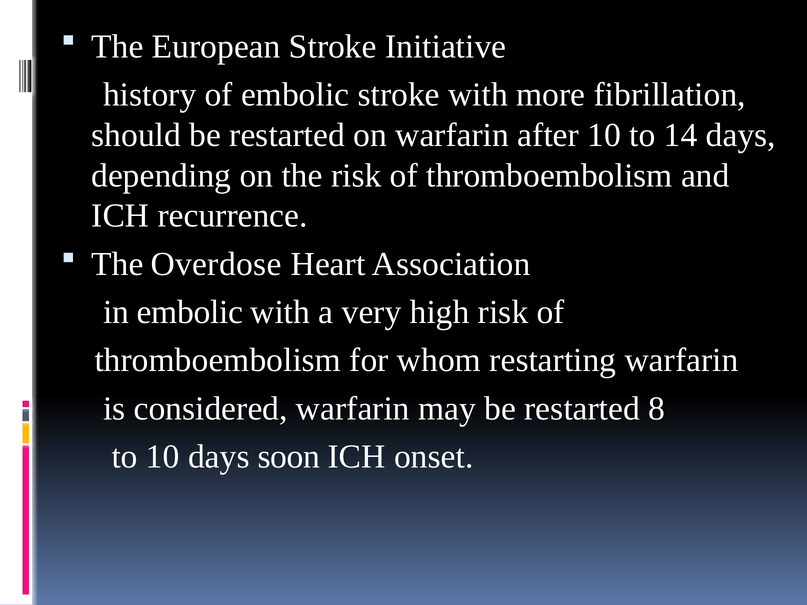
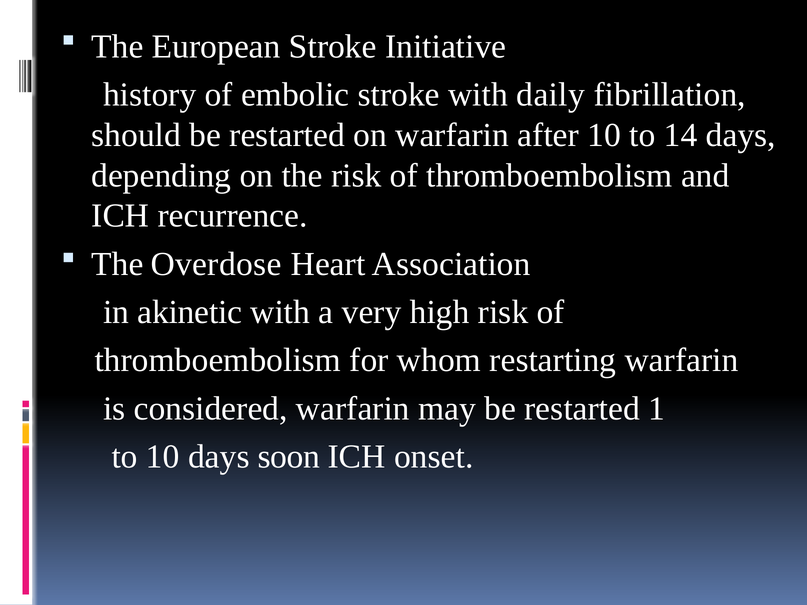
more: more -> daily (551, 95)
in embolic: embolic -> akinetic (190, 312)
8: 8 -> 1 (657, 409)
